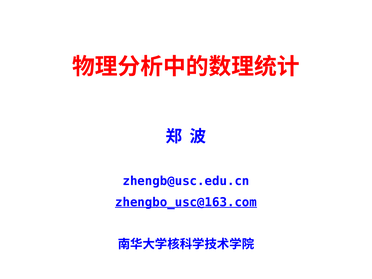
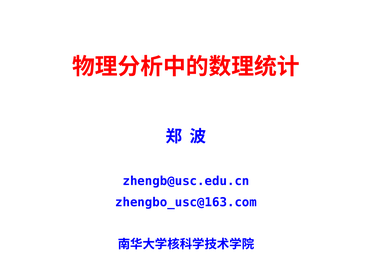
zhengbo_usc@163.com underline: present -> none (186, 202)
